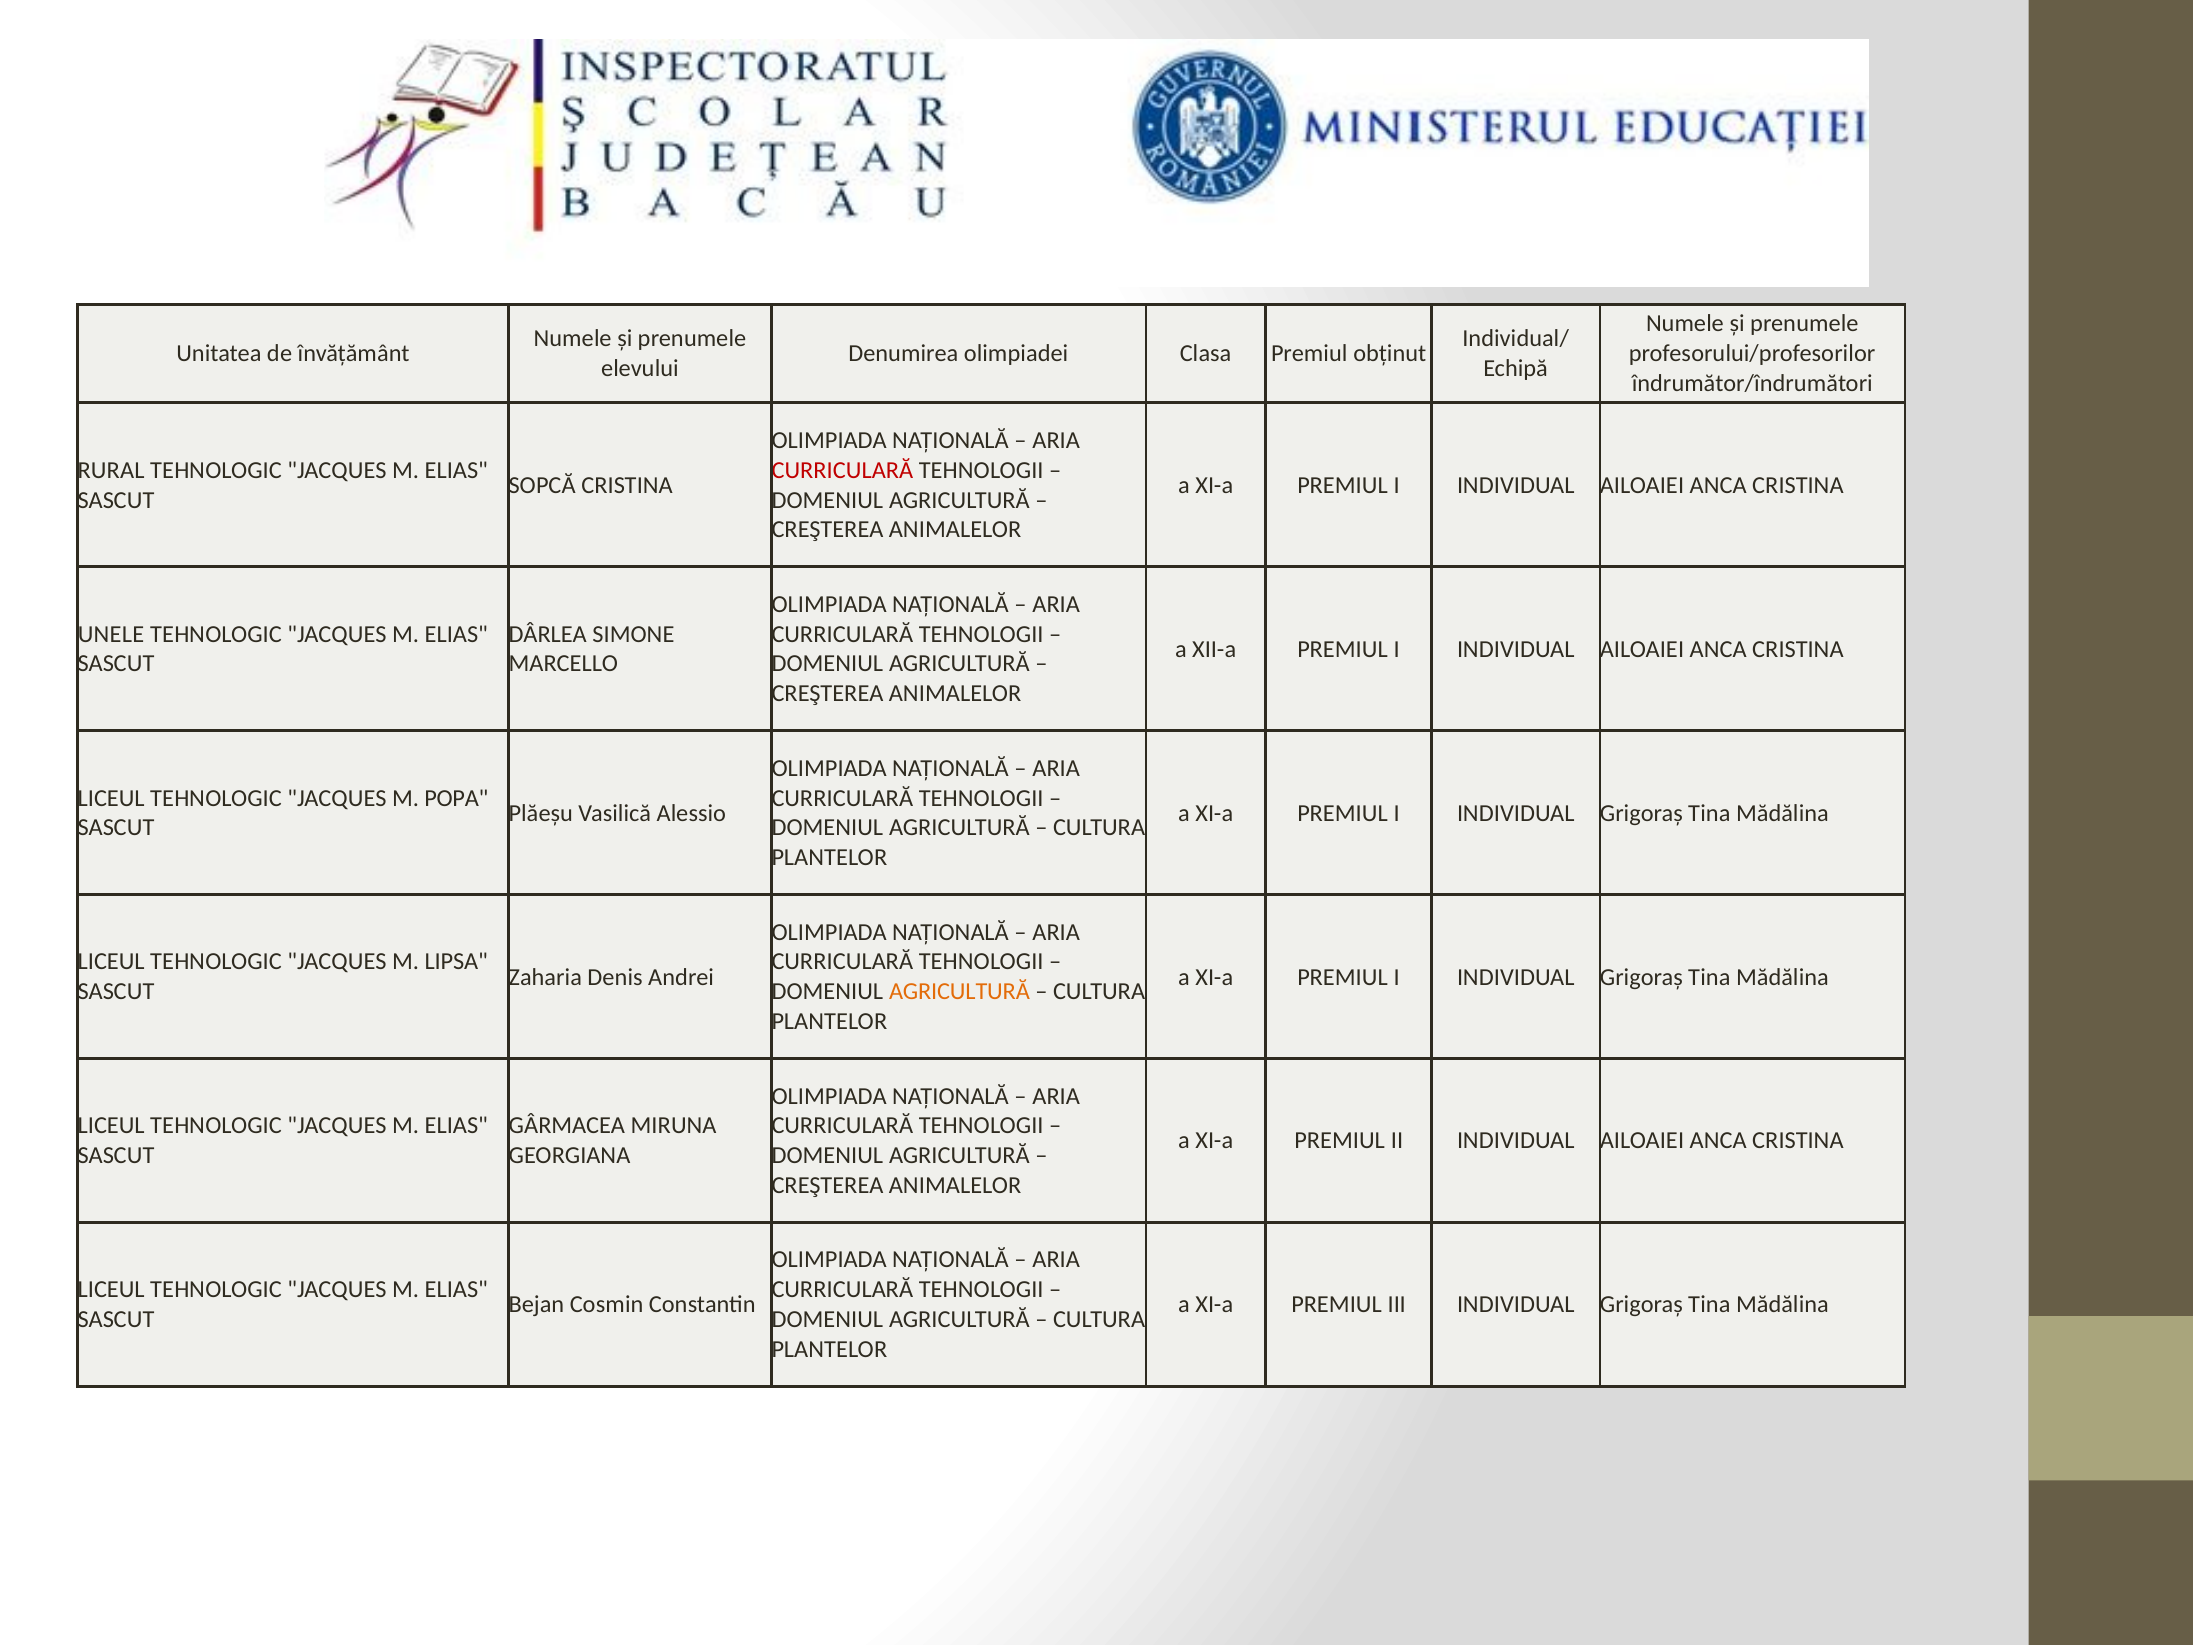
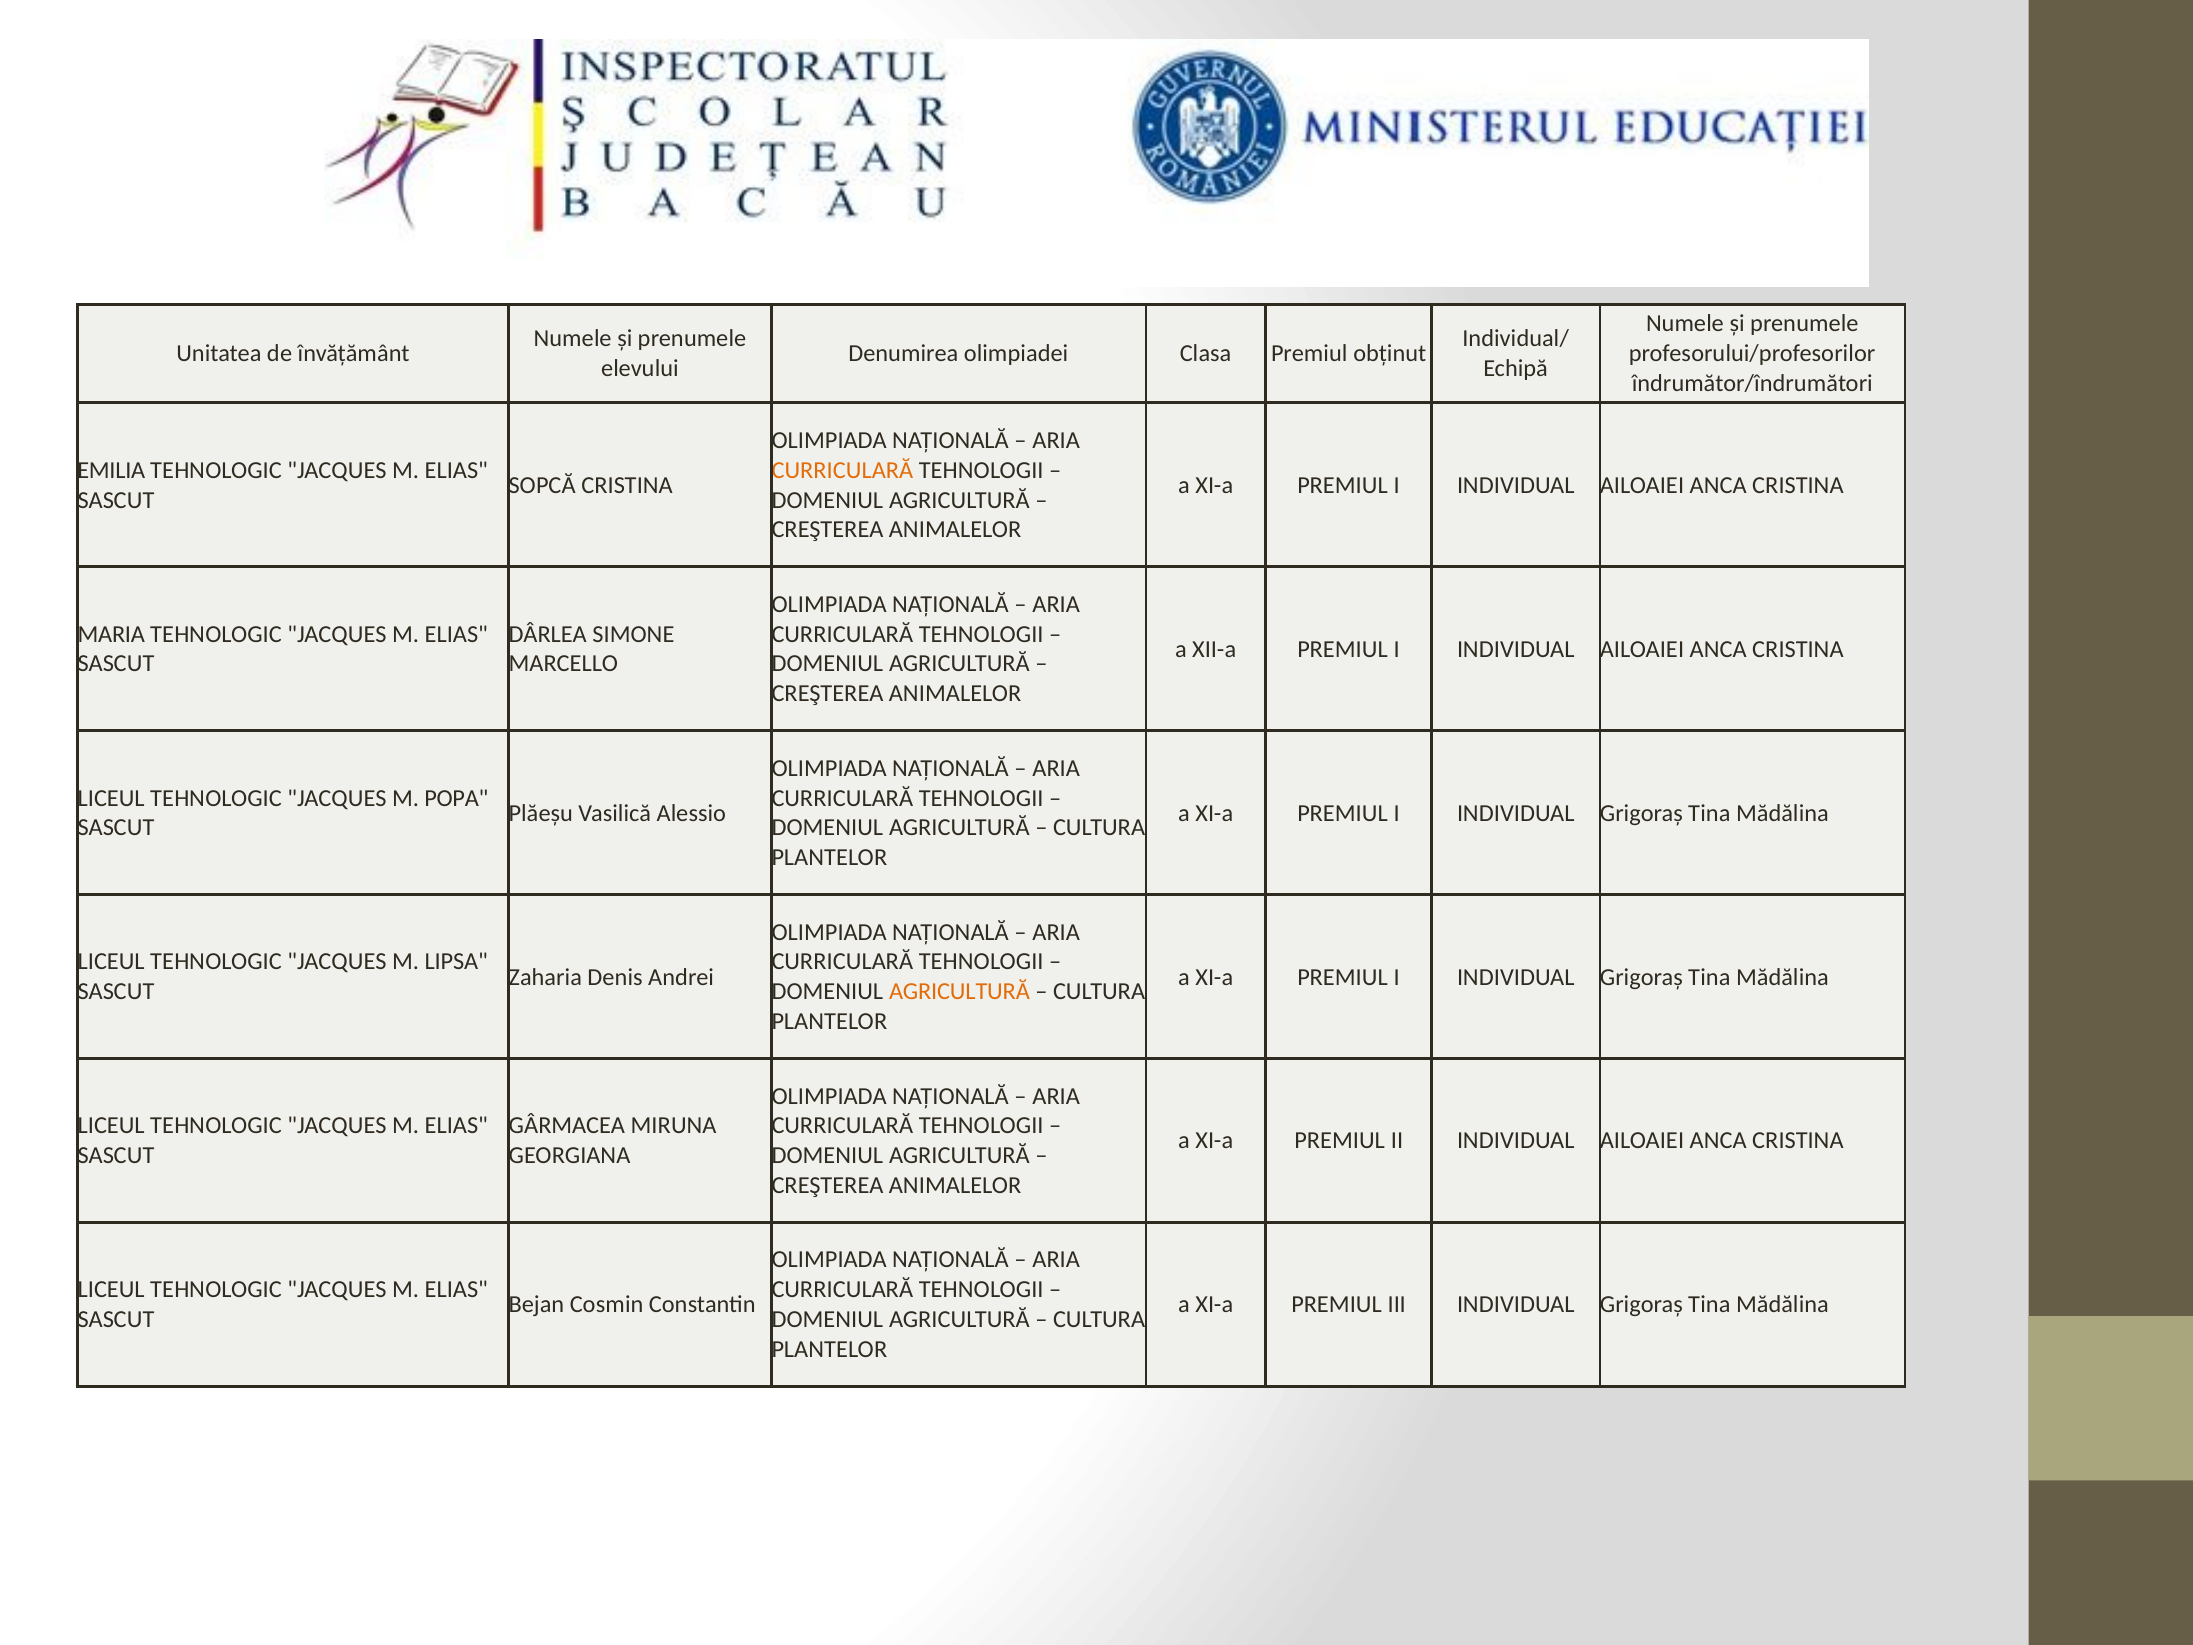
RURAL: RURAL -> EMILIA (111, 470)
CURRICULARĂ colour: red -> orange (842, 470)
UNELE: UNELE -> MARIA (111, 634)
